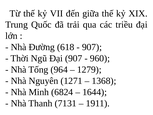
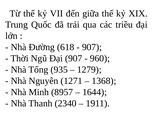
964: 964 -> 935 (59, 69)
6824: 6824 -> 8957 (62, 92)
7131: 7131 -> 2340 (66, 103)
